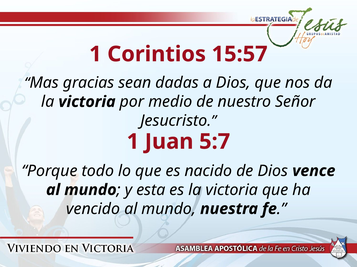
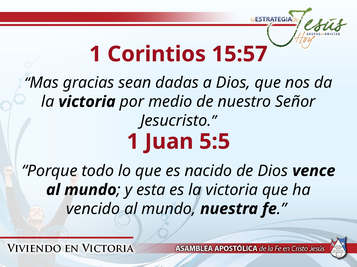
5:7: 5:7 -> 5:5 (215, 142)
